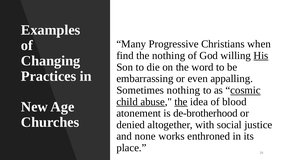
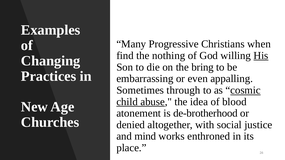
word: word -> bring (203, 67)
Sometimes nothing: nothing -> through (183, 90)
the underline: present -> none (181, 102)
none: none -> mind (145, 137)
